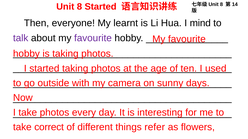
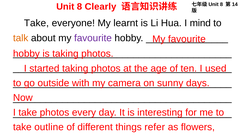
8 Started: Started -> Clearly (100, 7)
Then: Then -> Take (36, 23)
talk colour: purple -> orange (21, 38)
correct: correct -> outline (49, 128)
